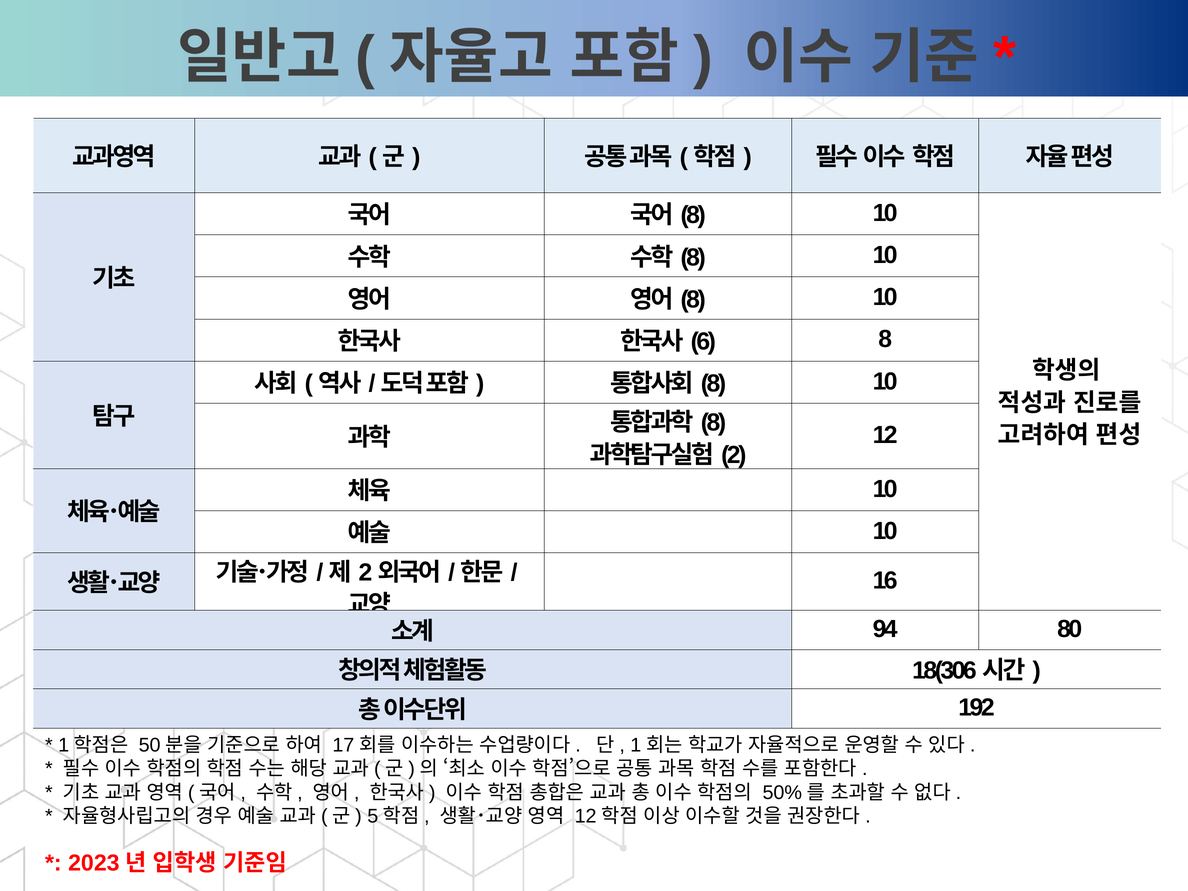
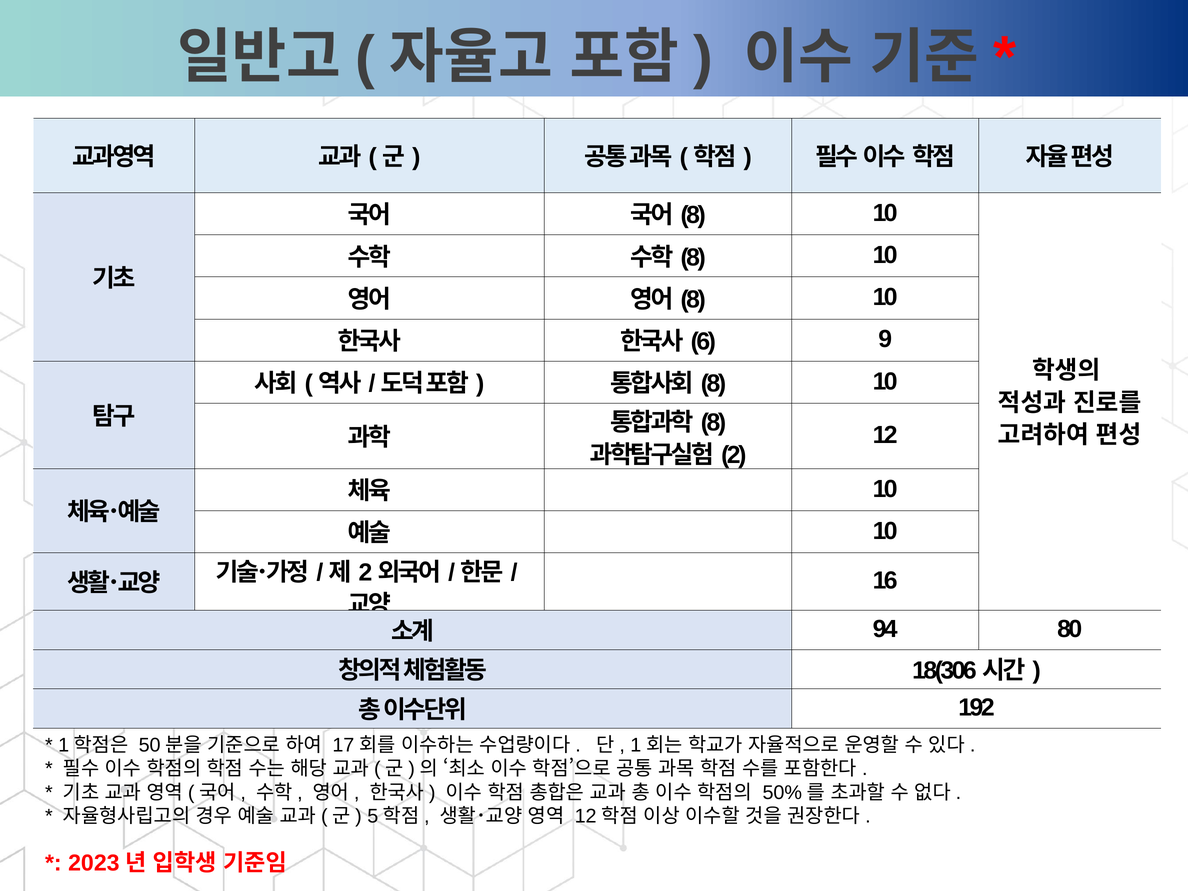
6 8: 8 -> 9 (885, 339)
